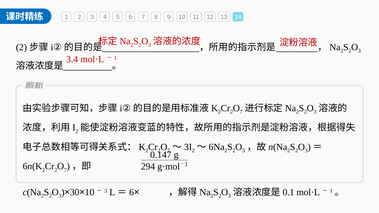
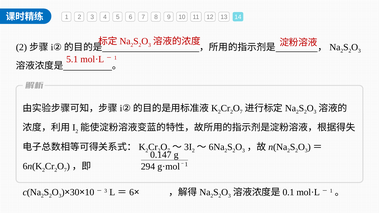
3.4: 3.4 -> 5.1 (72, 59)
